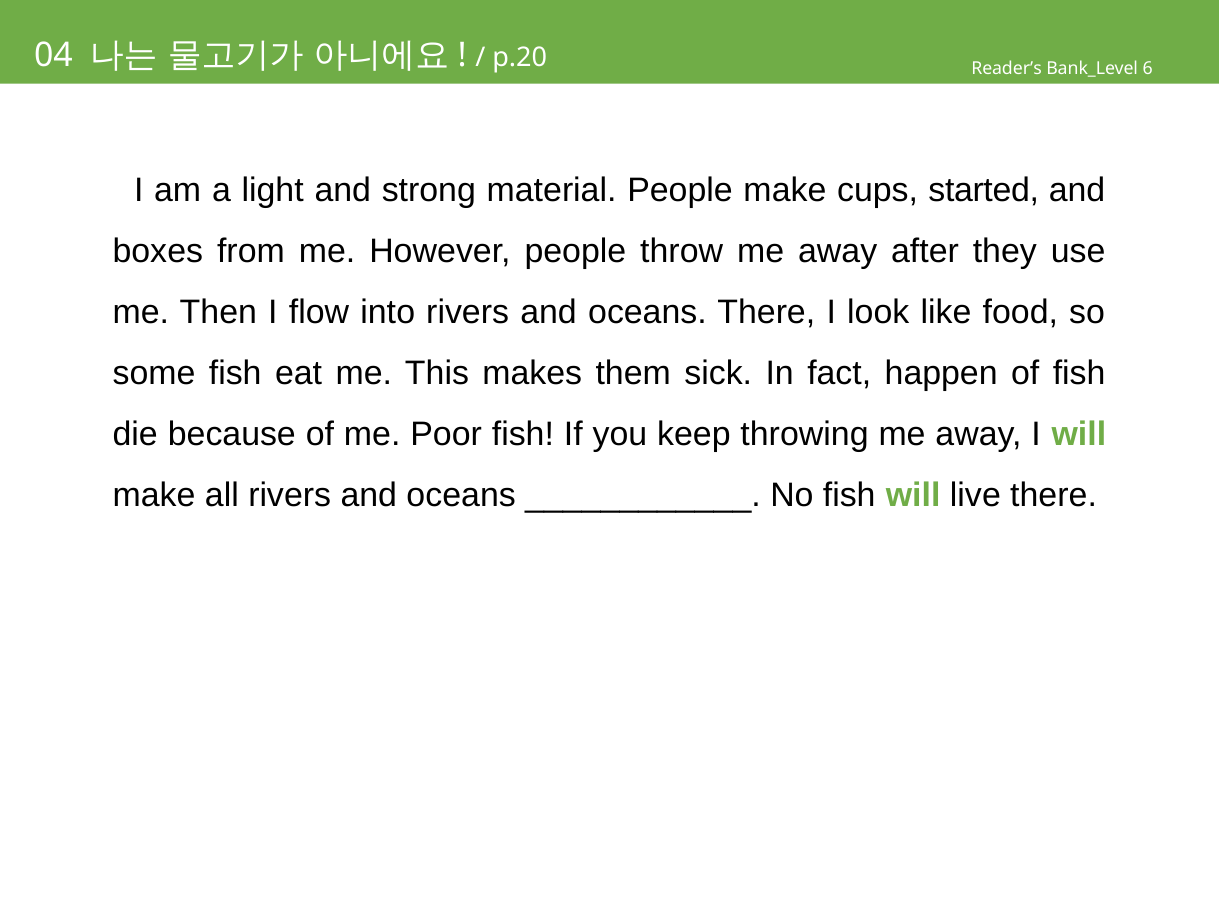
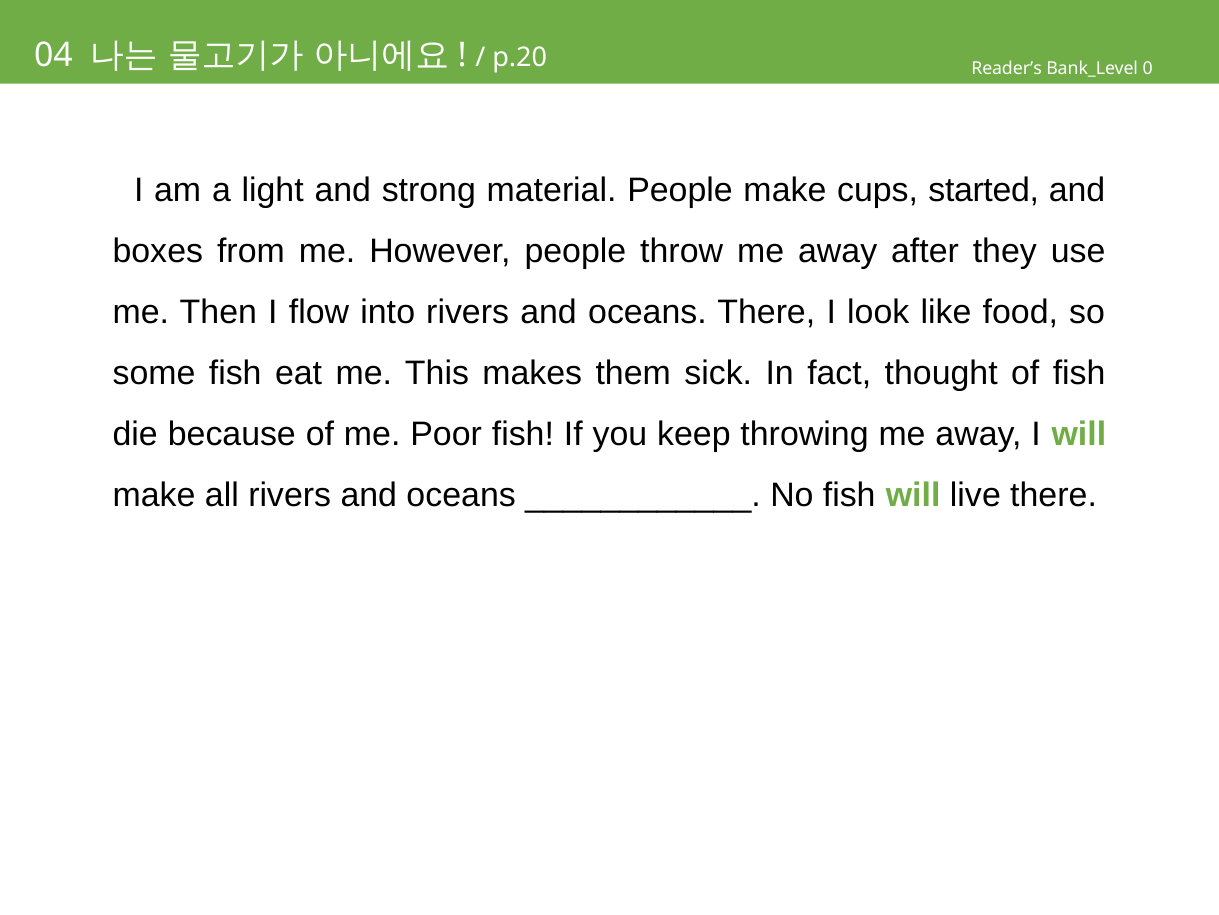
6: 6 -> 0 (1148, 69)
happen: happen -> thought (941, 373)
